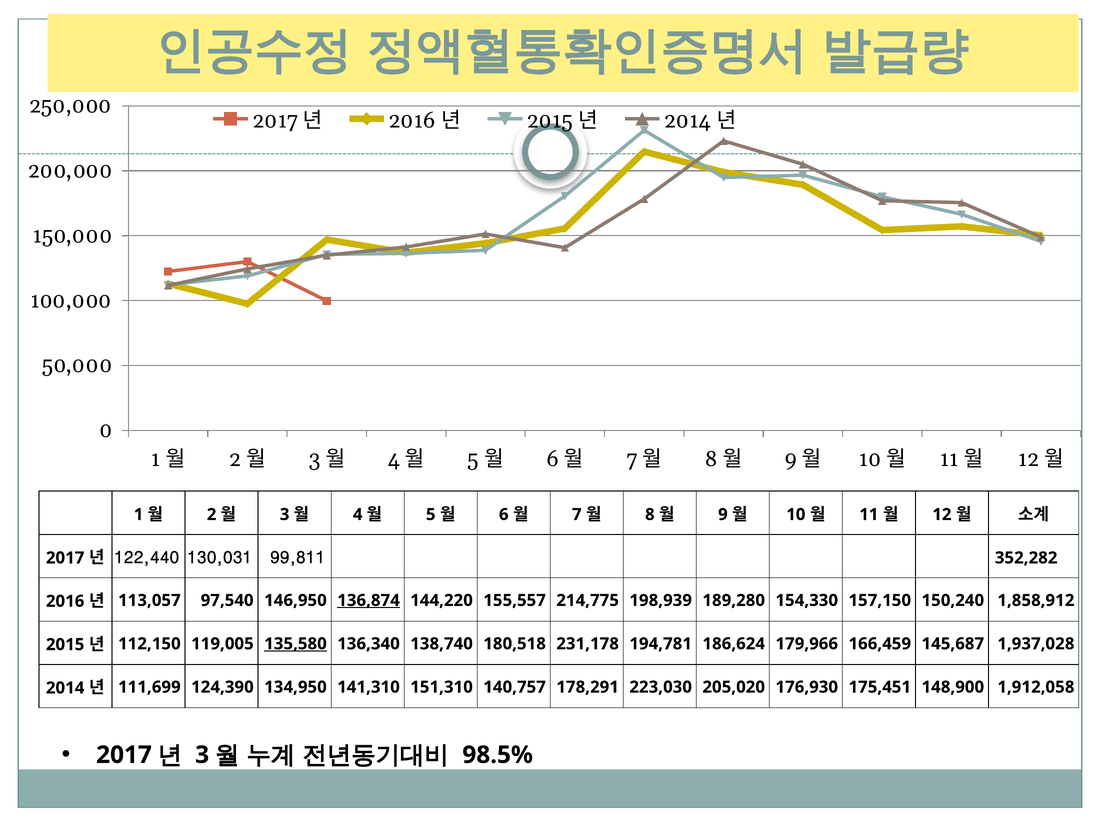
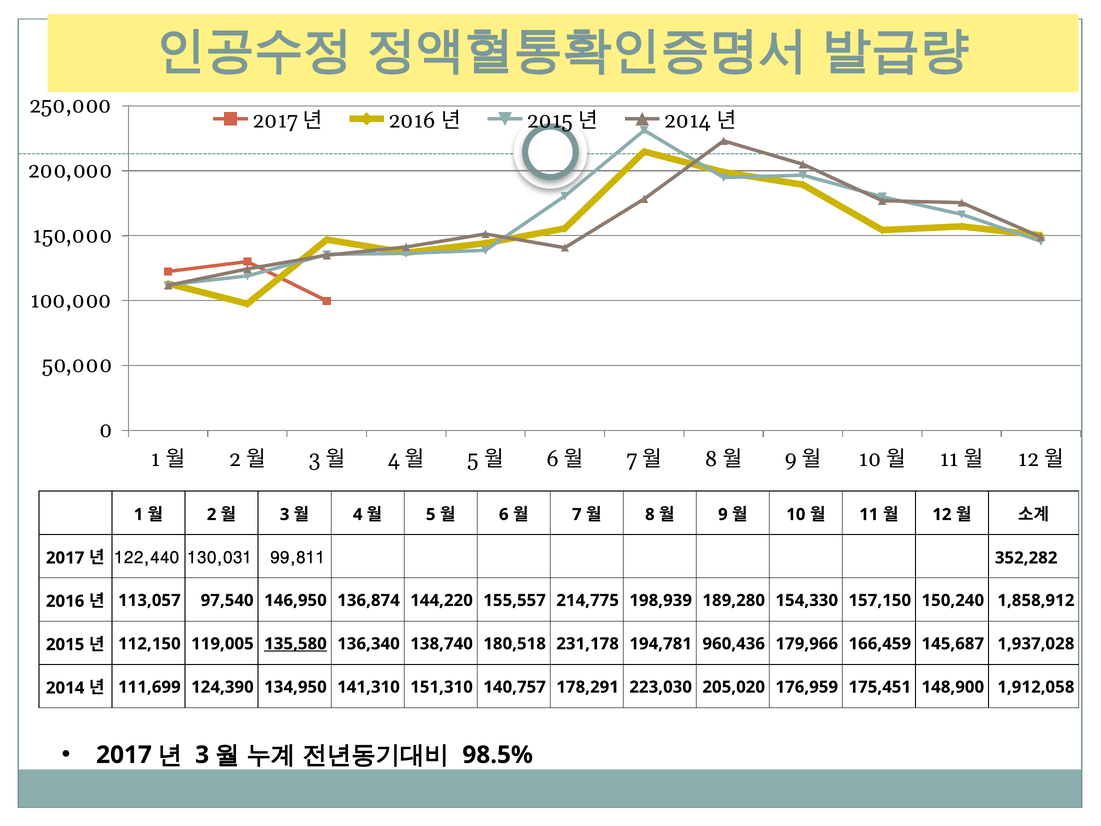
136,874 underline: present -> none (369, 600)
186,624: 186,624 -> 960,436 (734, 644)
176,930: 176,930 -> 176,959 (807, 687)
